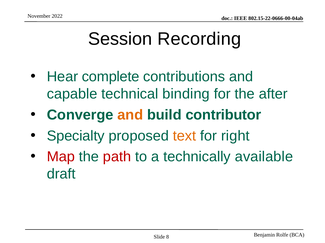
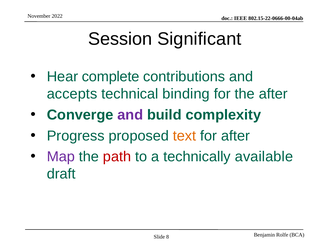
Recording: Recording -> Significant (199, 39)
capable: capable -> accepts (72, 94)
and colour: orange -> purple (130, 115)
contributor: contributor -> complexity (223, 115)
Specialty: Specialty -> Progress (76, 136)
for right: right -> after (235, 136)
Map colour: red -> purple (61, 157)
